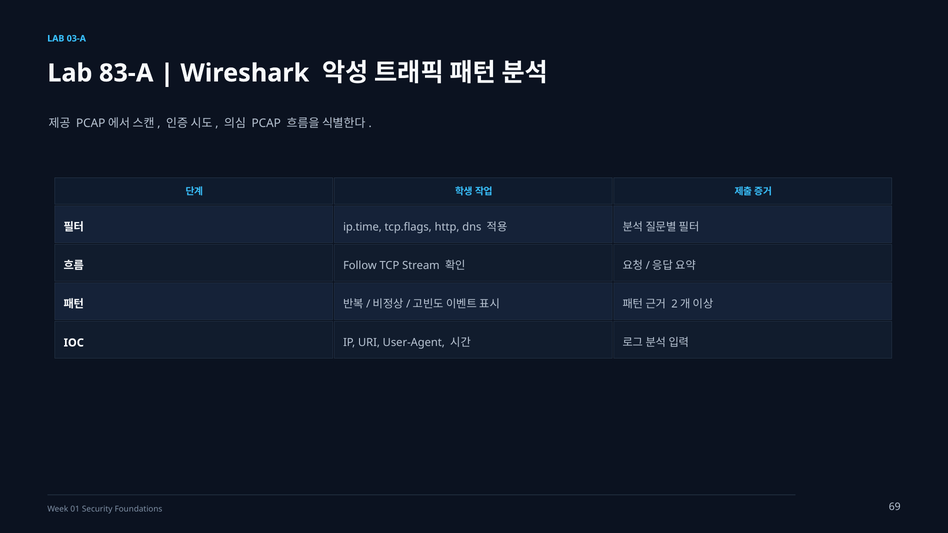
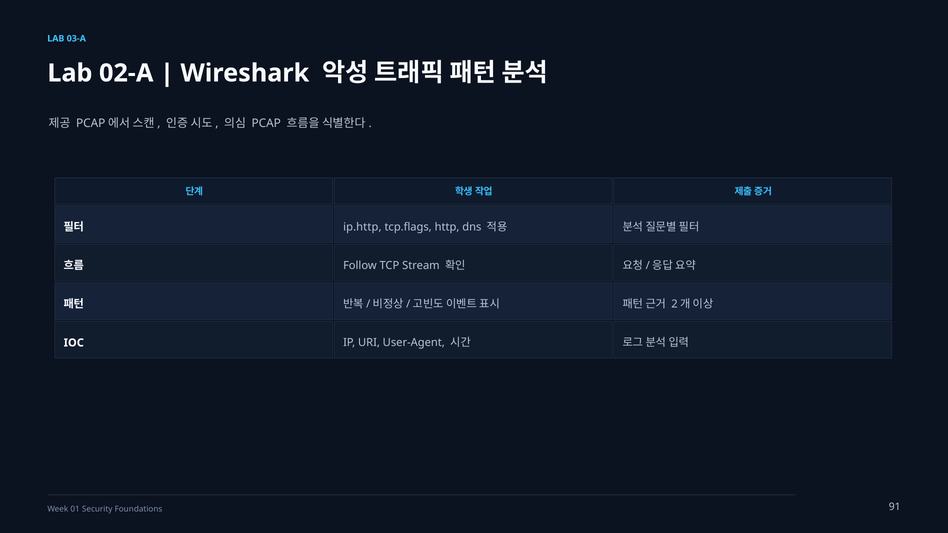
83-A: 83-A -> 02-A (126, 73)
ip.time: ip.time -> ip.http (362, 227)
69: 69 -> 91 (895, 507)
